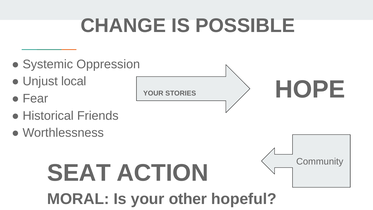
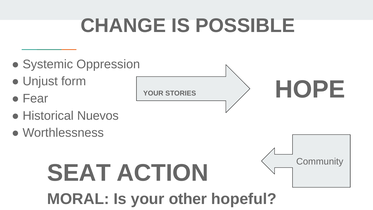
local: local -> form (74, 81)
Friends: Friends -> Nuevos (98, 116)
